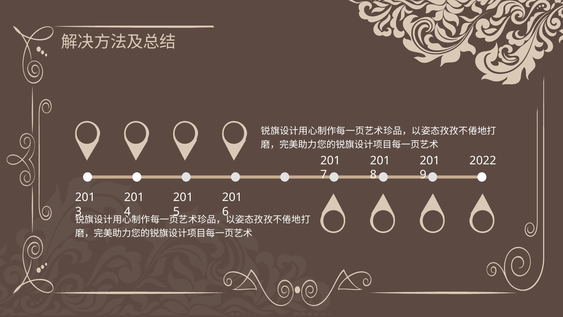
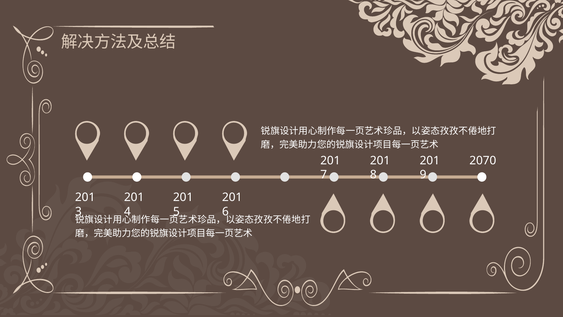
2022: 2022 -> 2070 (483, 160)
